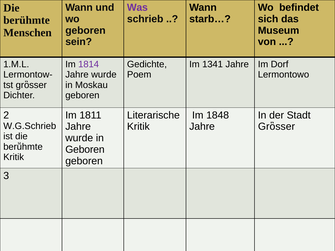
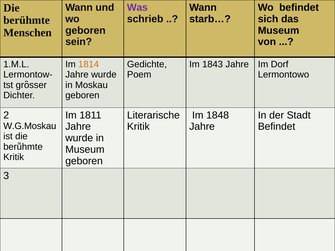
1814 colour: purple -> orange (89, 64)
1341: 1341 -> 1843 (213, 64)
W.G.Schrieb: W.G.Schrieb -> W.G.Moskau (30, 126)
Grὃsser: Grὃsser -> Befindet (277, 127)
Geboren: Geboren -> Museum (85, 150)
